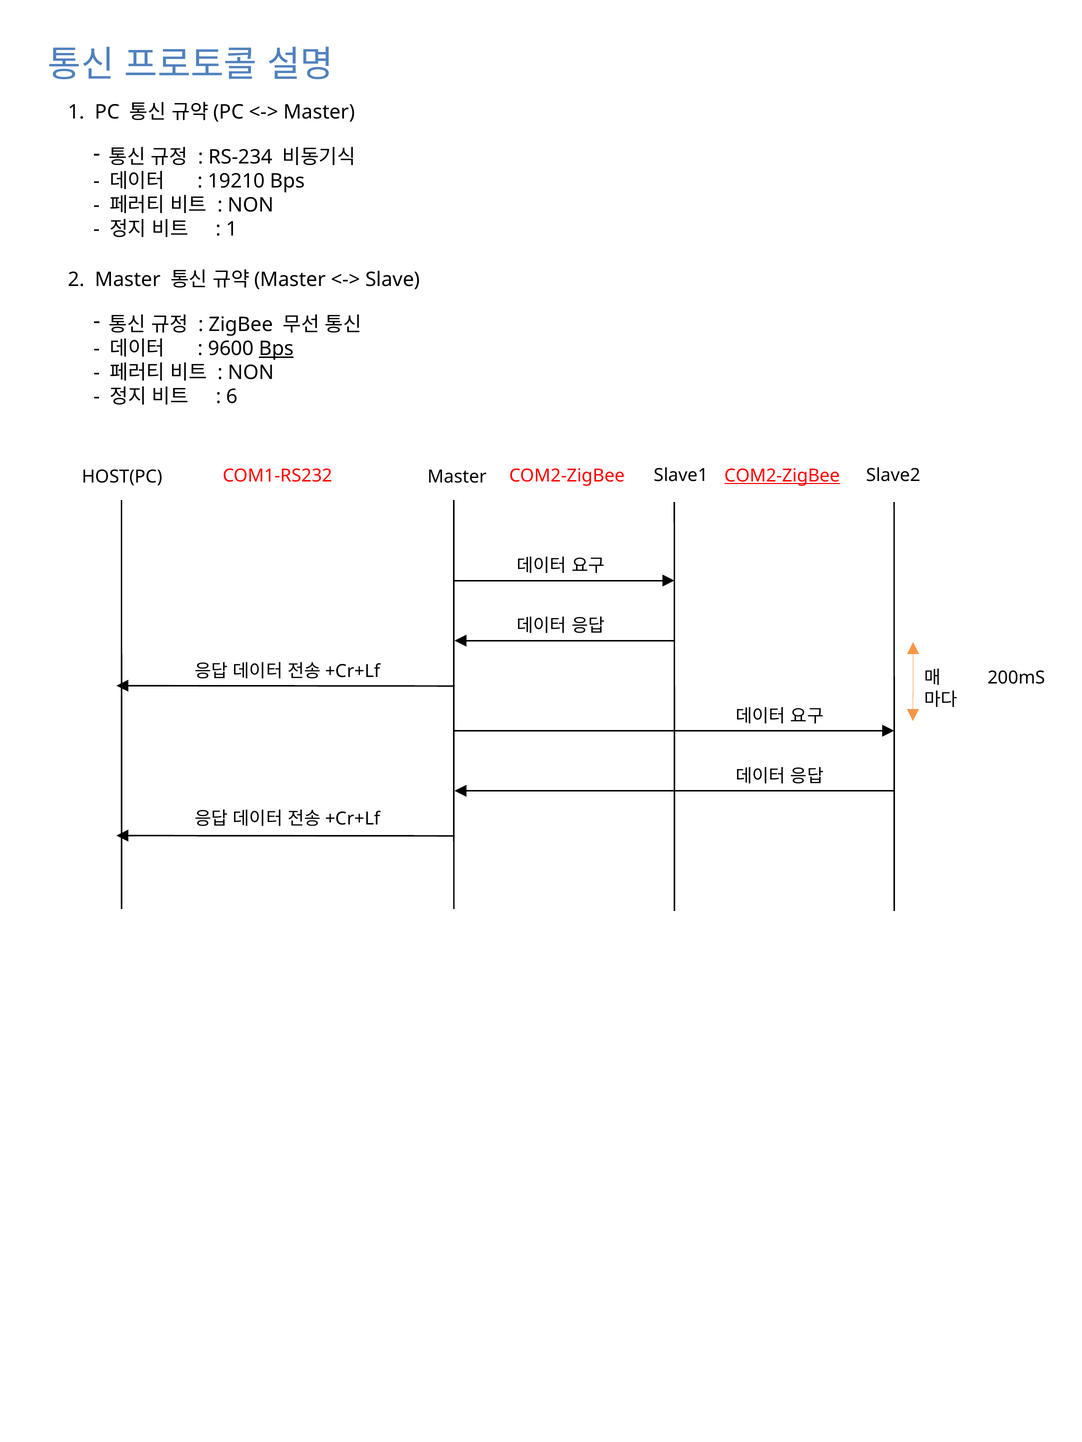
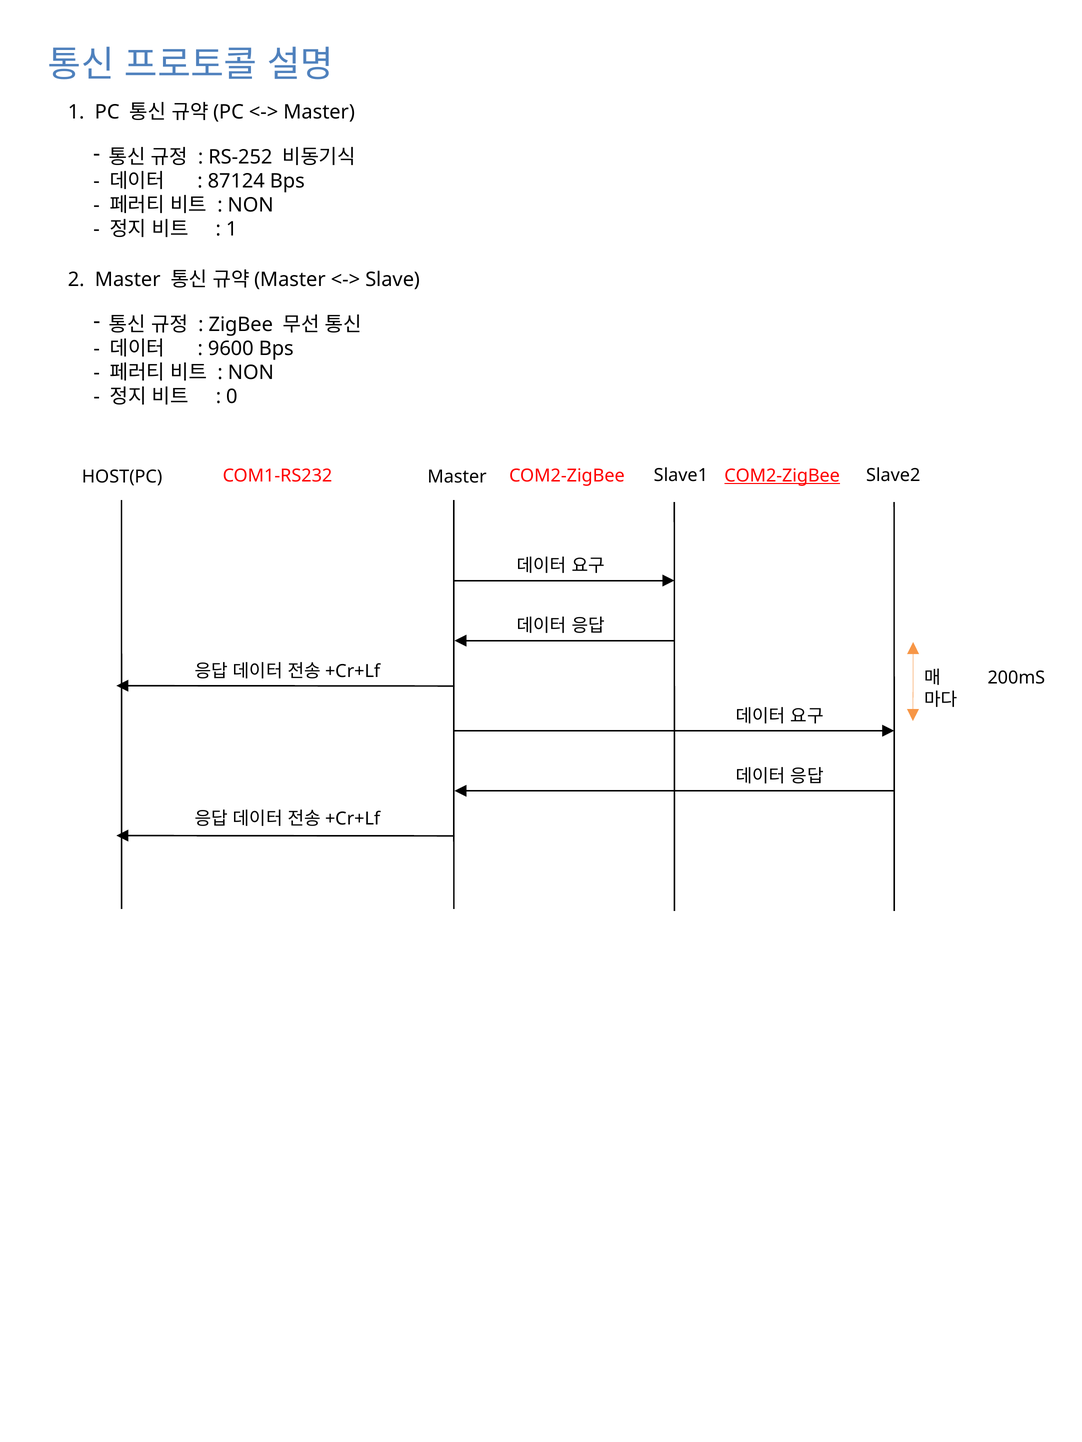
RS-234: RS-234 -> RS-252 (240, 157)
19210: 19210 -> 87124 (236, 181)
Bps underline: present -> none (276, 349)
6: 6 -> 0 (232, 397)
